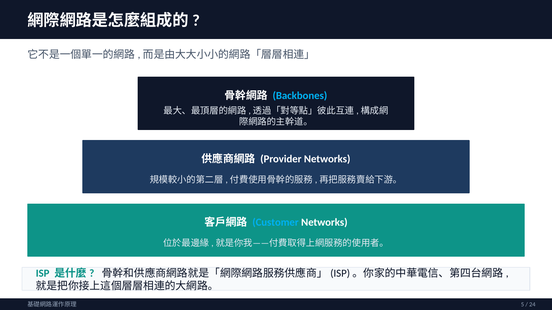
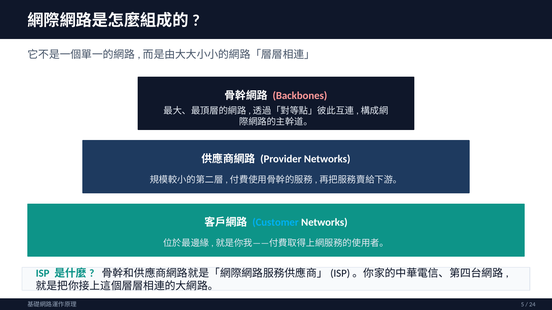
Backbones colour: light blue -> pink (300, 96)
